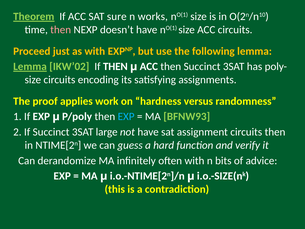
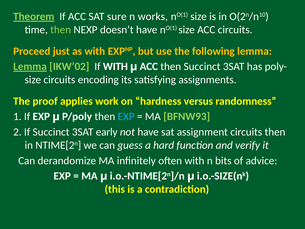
then colour: pink -> light green (61, 30)
If THEN: THEN -> WITH (115, 66)
large: large -> early (107, 132)
